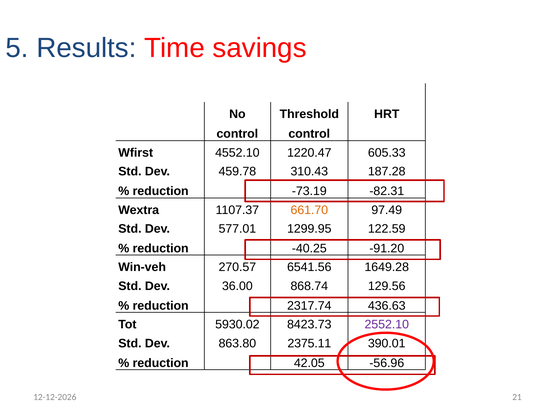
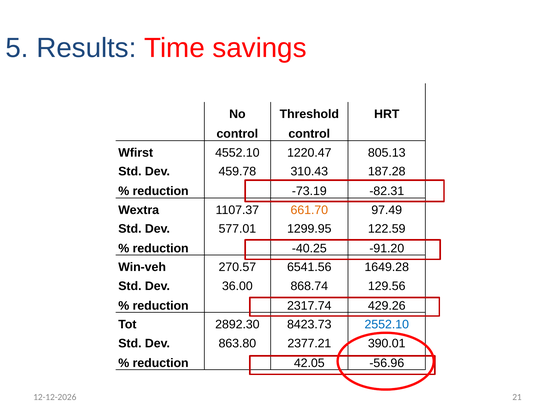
605.33: 605.33 -> 805.13 (387, 153)
436.63: 436.63 -> 429.26 (387, 306)
5930.02: 5930.02 -> 2892.30 (237, 325)
2552.10 colour: purple -> blue (387, 325)
2375.11: 2375.11 -> 2377.21 (309, 344)
